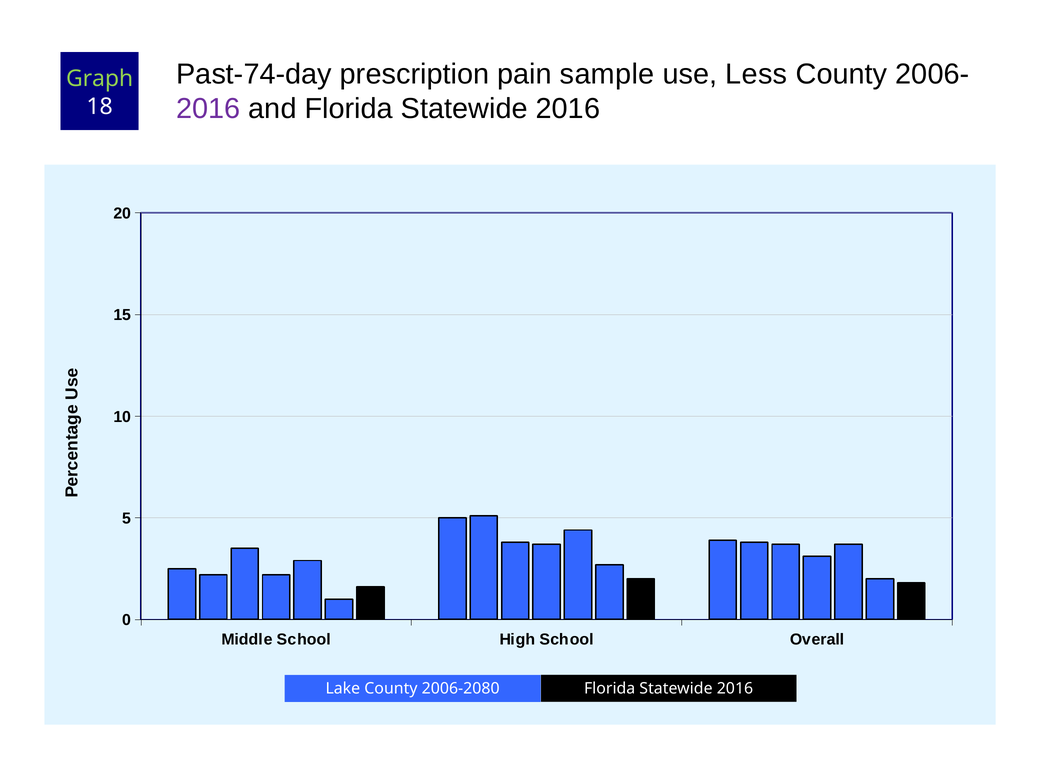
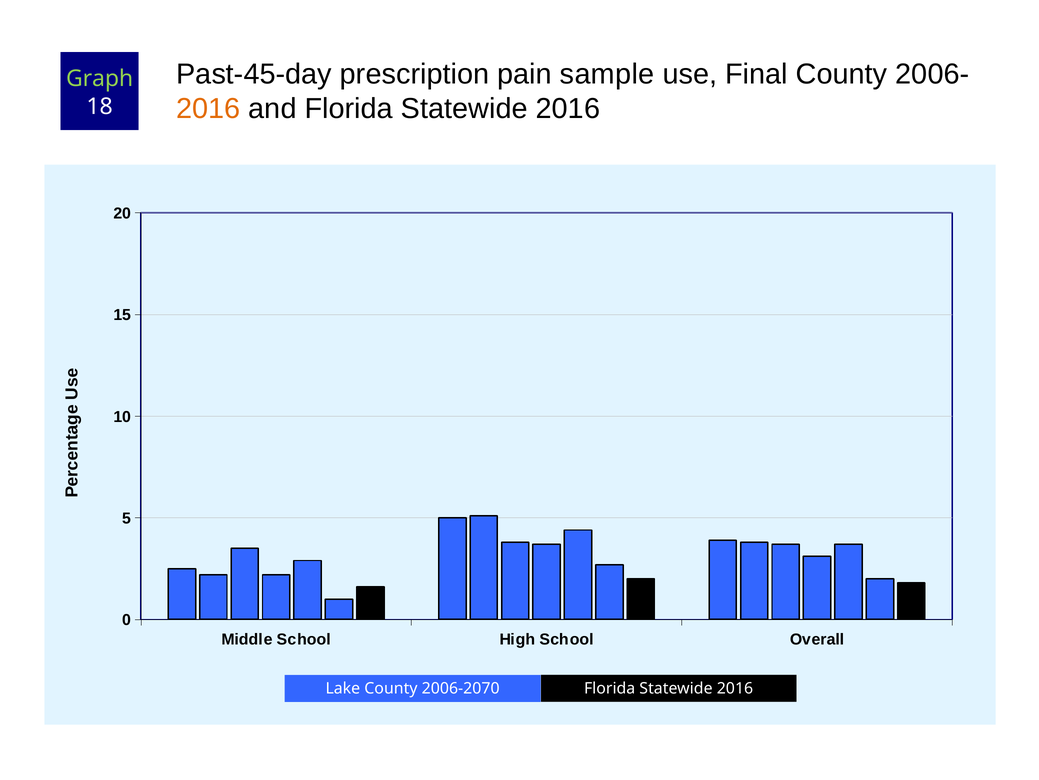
Past-74-day: Past-74-day -> Past-45-day (254, 74)
Less: Less -> Final (756, 74)
2016 colour: purple -> orange (208, 109)
2006-2080: 2006-2080 -> 2006-2070 (461, 688)
